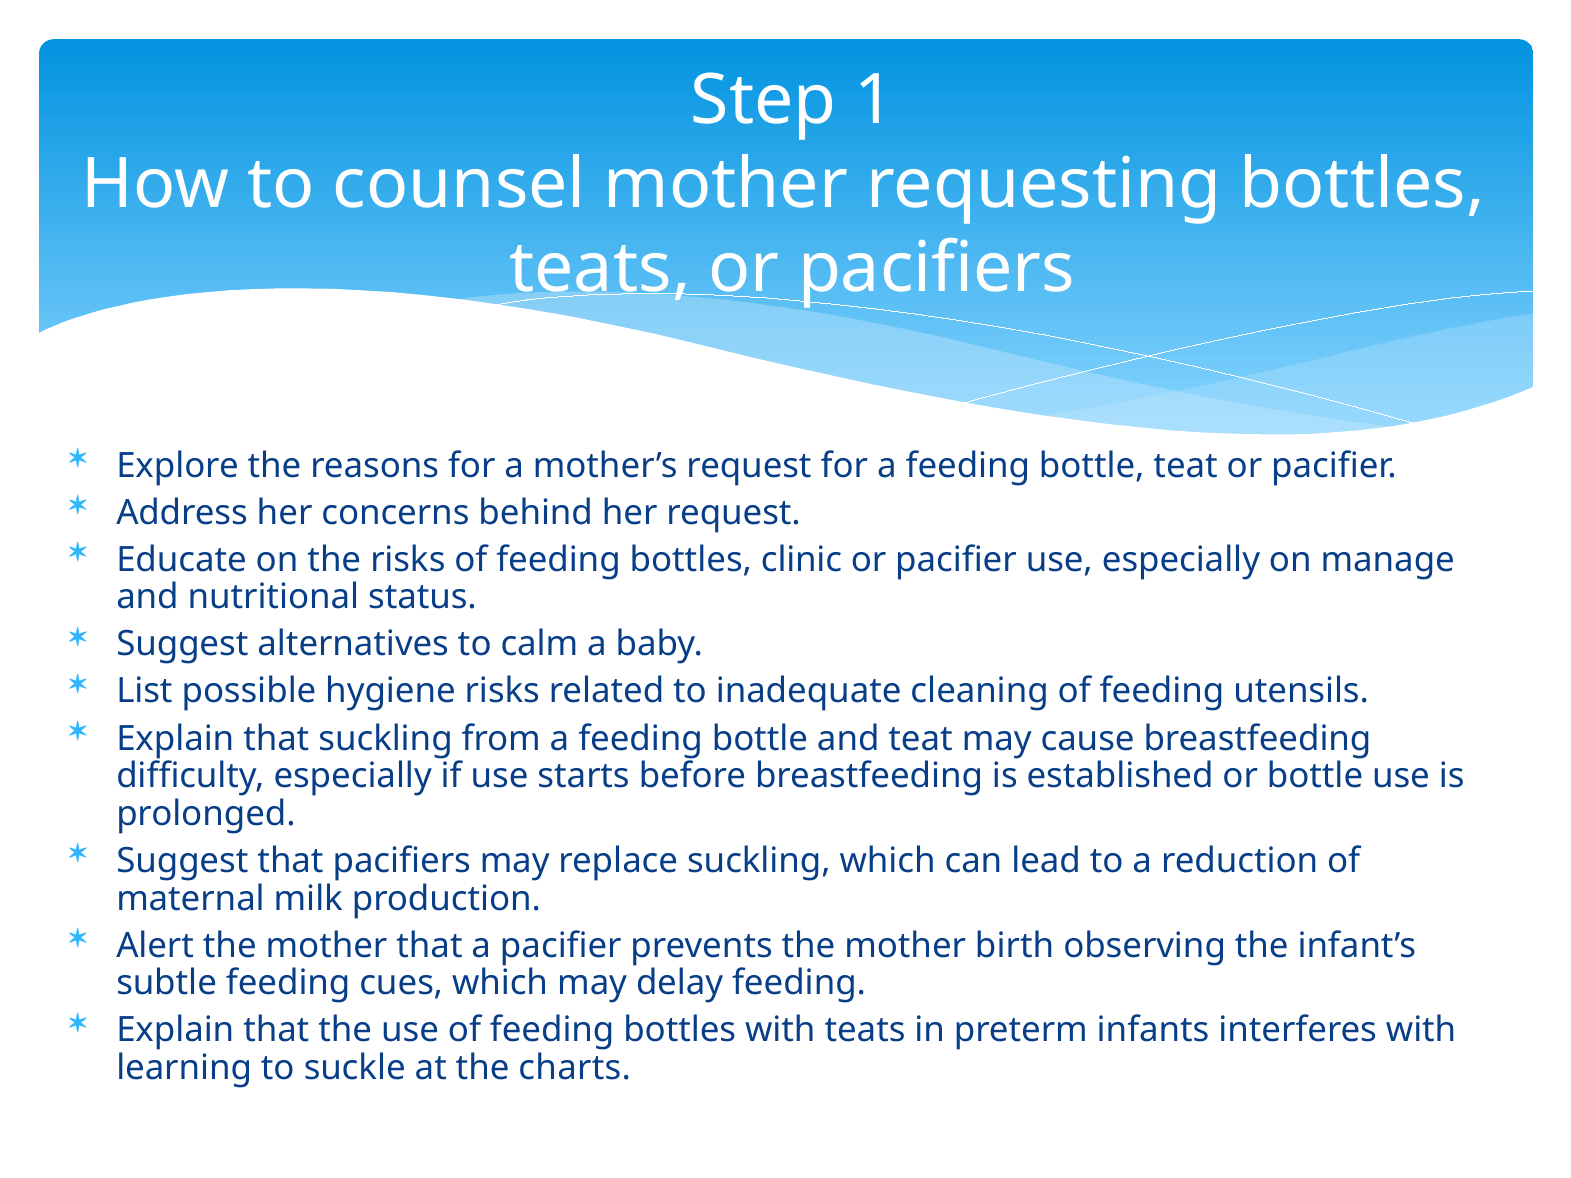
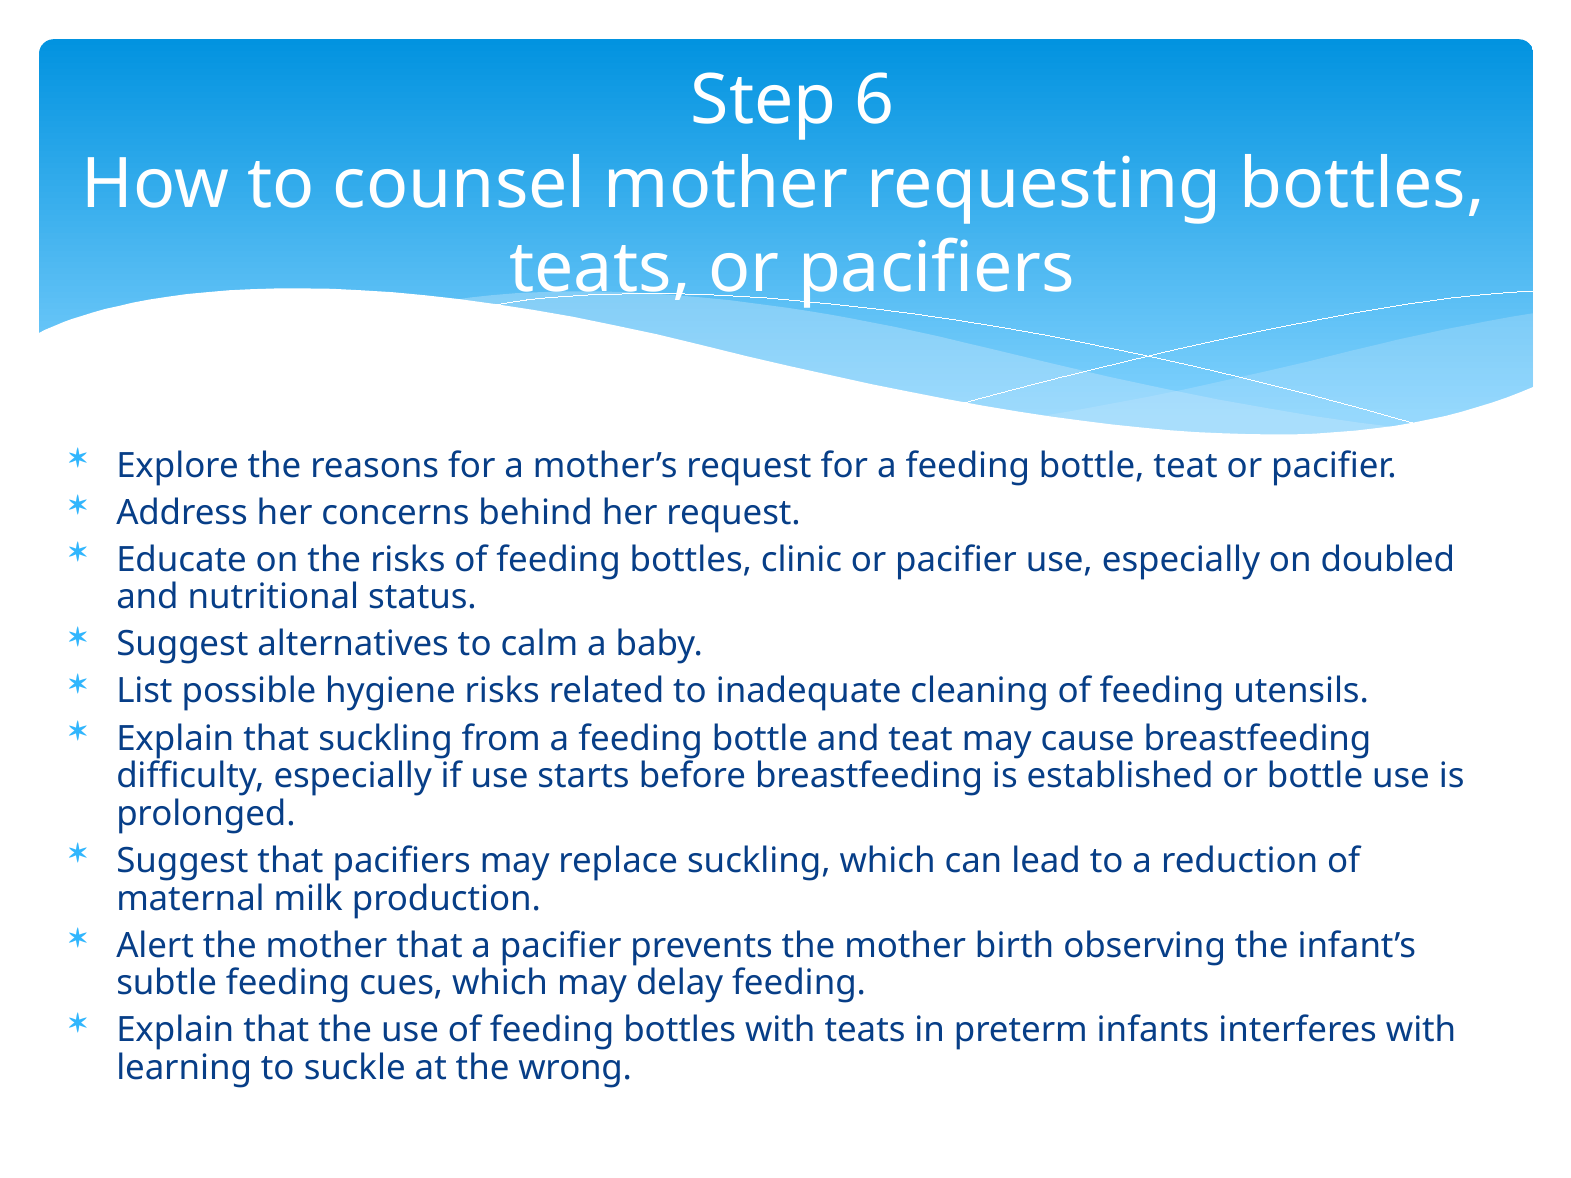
1: 1 -> 6 (875, 101)
manage: manage -> doubled (1388, 560)
charts: charts -> wrong (575, 1068)
